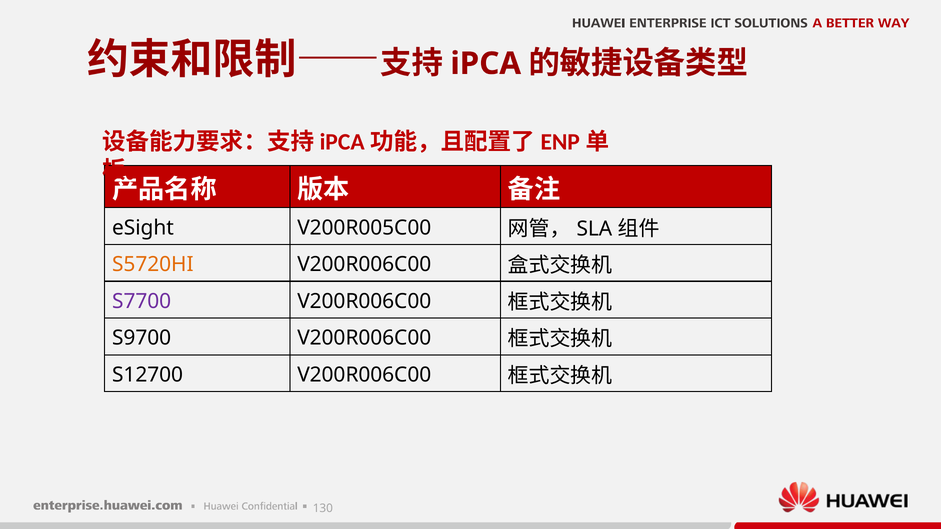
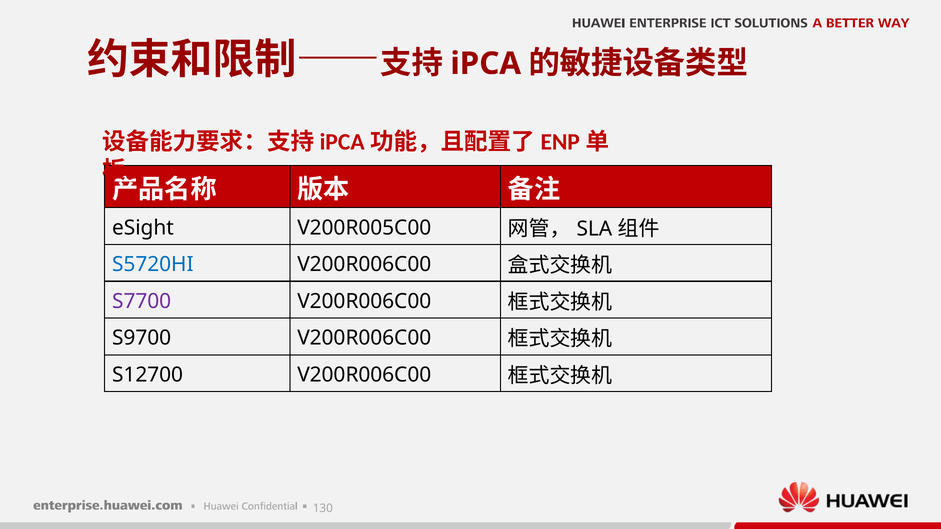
S5720HI colour: orange -> blue (153, 265)
